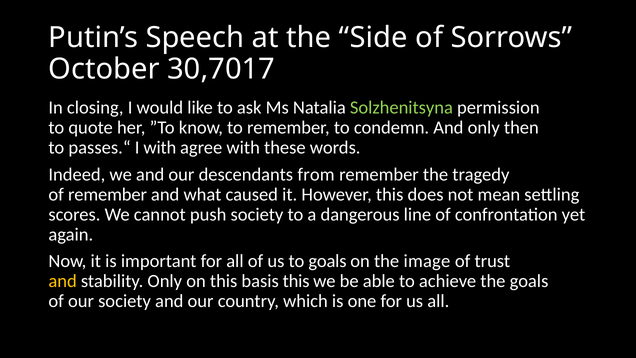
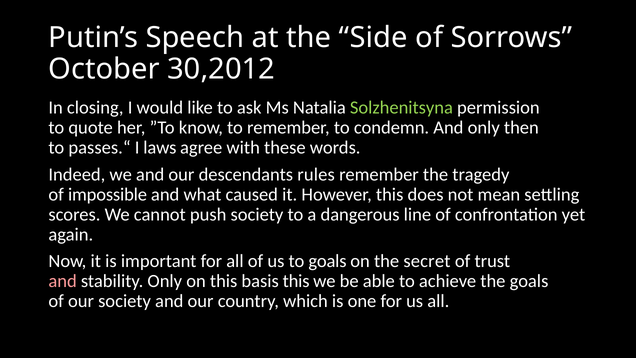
30,7017: 30,7017 -> 30,2012 (221, 69)
I with: with -> laws (160, 148)
from: from -> rules (316, 174)
of remember: remember -> impossible (108, 194)
image: image -> secret (427, 261)
and colour: yellow -> pink (63, 281)
